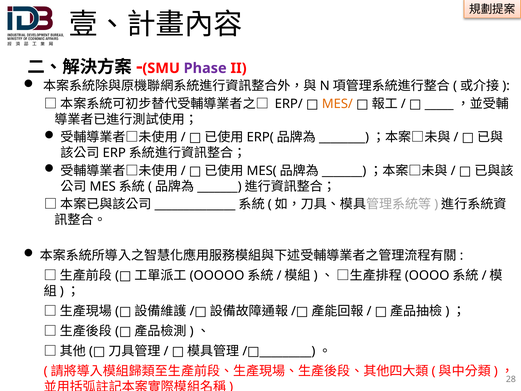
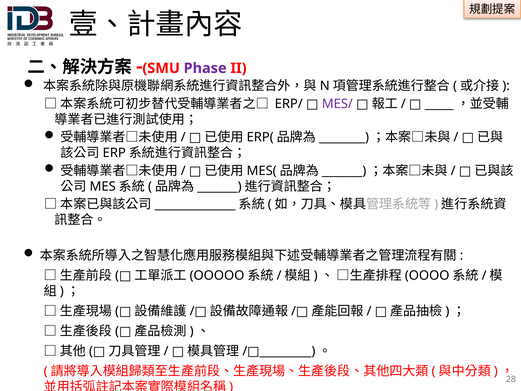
MES/ colour: orange -> purple (337, 104)
